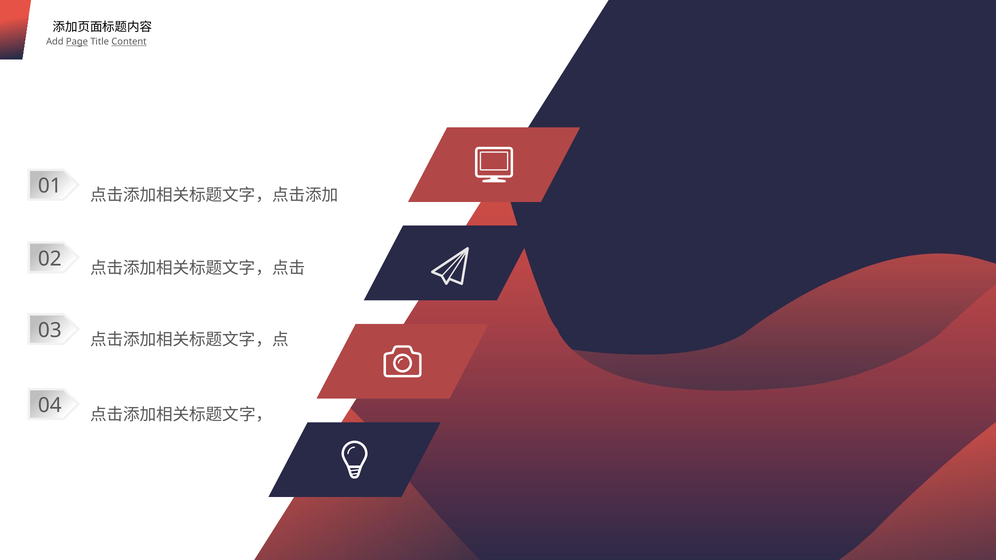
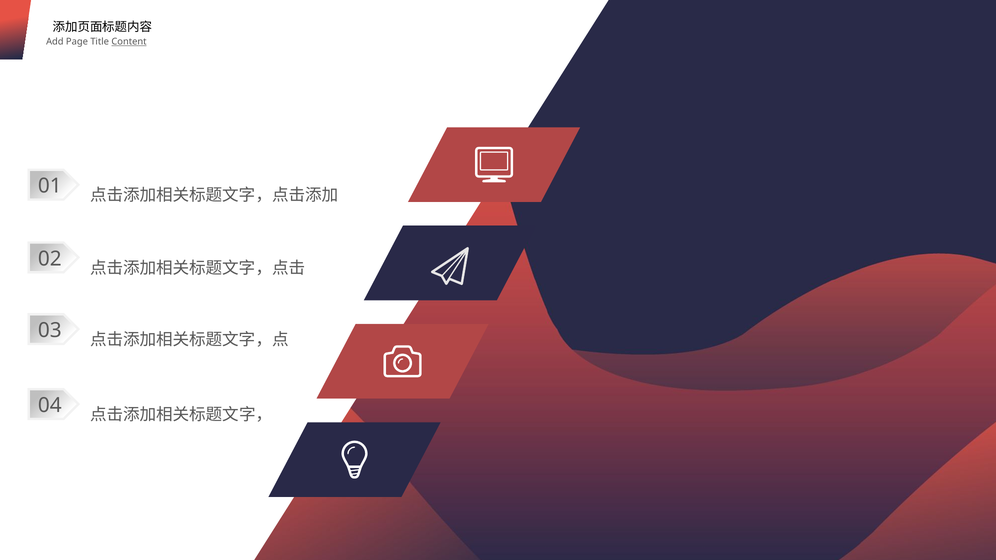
Page underline: present -> none (77, 42)
